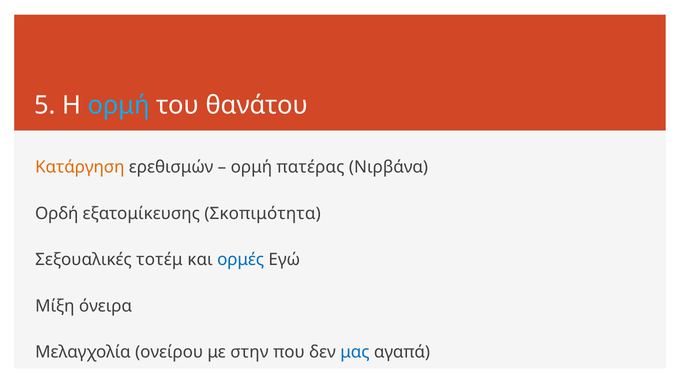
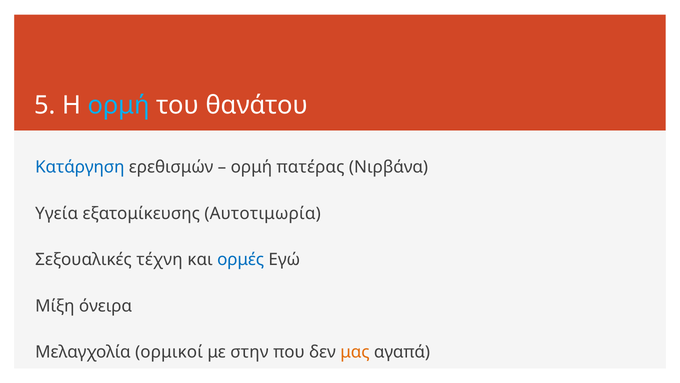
Κατάργηση colour: orange -> blue (80, 167)
Ορδή: Ορδή -> Υγεία (57, 213)
Σκοπιμότητα: Σκοπιμότητα -> Αυτοτιμωρία (263, 213)
τοτέμ: τοτέμ -> τέχνη (160, 259)
ονείρου: ονείρου -> ορμικοί (169, 352)
μας colour: blue -> orange (355, 352)
